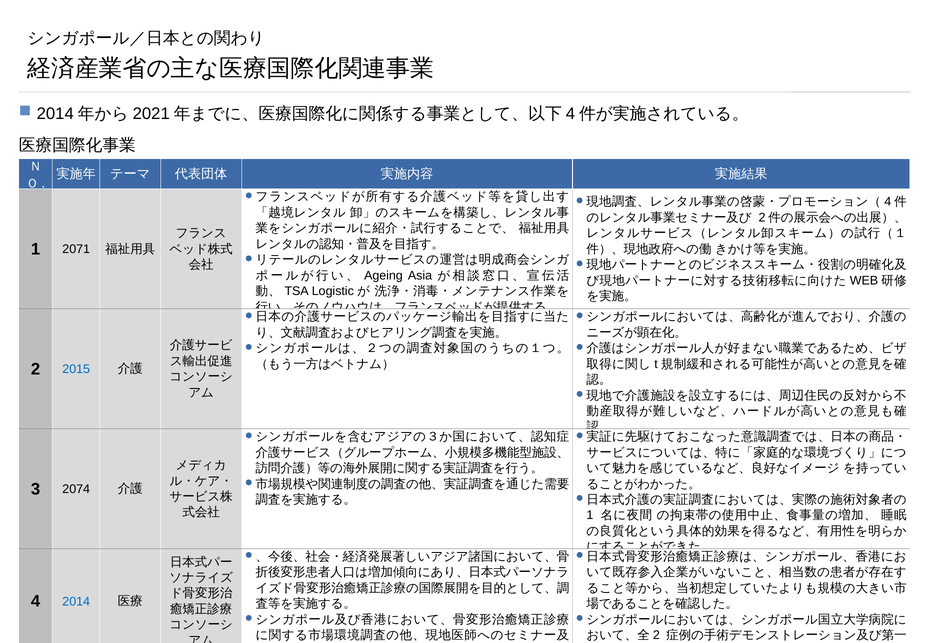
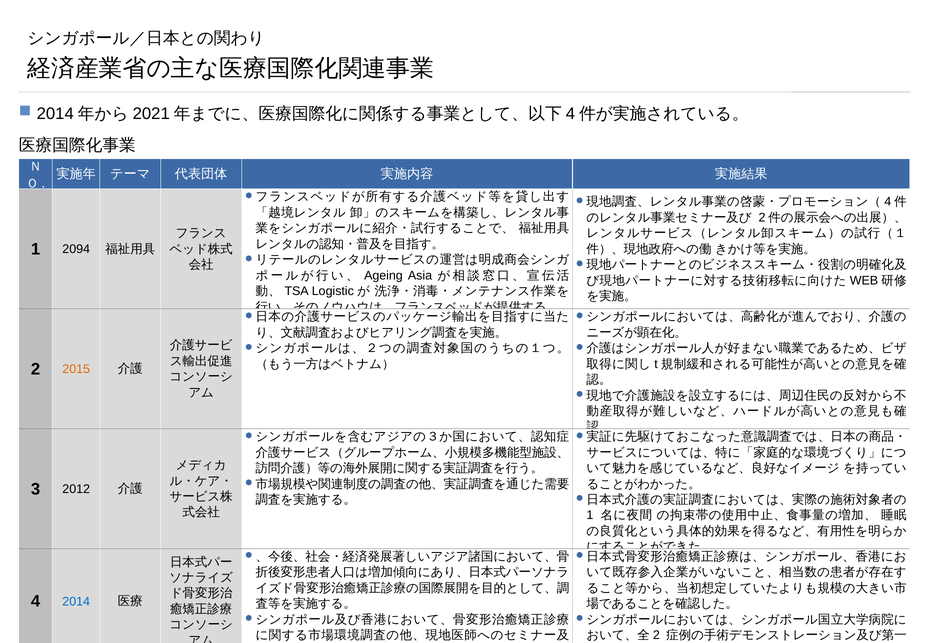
2071: 2071 -> 2094 (76, 249)
2015 colour: blue -> orange (76, 369)
2074: 2074 -> 2012 (76, 489)
